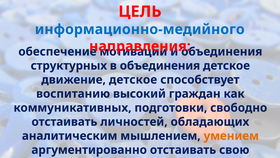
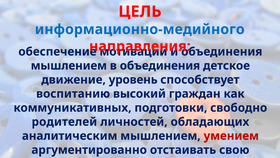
структурных: структурных -> мышлением (69, 65)
движение детское: детское -> уровень (133, 79)
отстаивать: отстаивать -> родителей (64, 121)
умением colour: orange -> red (231, 135)
